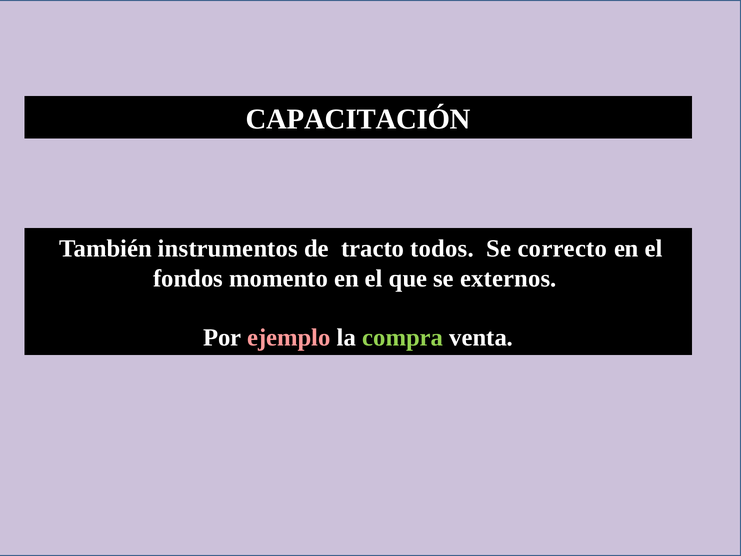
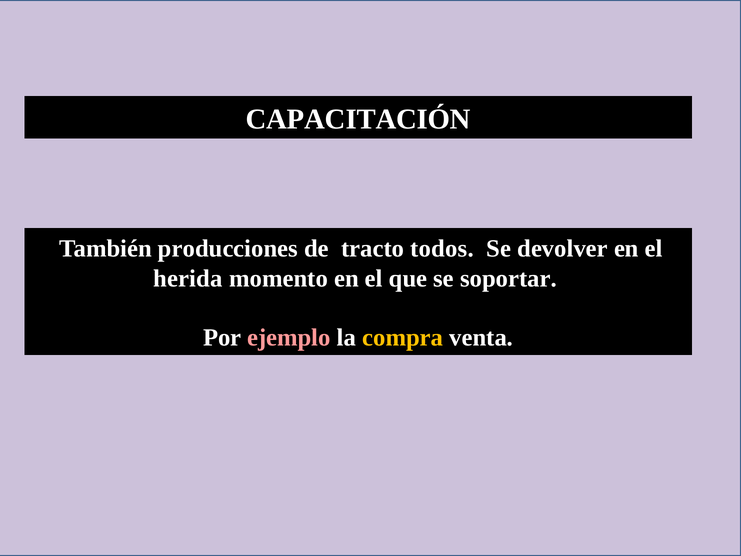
instrumentos: instrumentos -> producciones (228, 249)
correcto: correcto -> devolver (563, 249)
fondos: fondos -> herida (188, 278)
externos: externos -> soportar (508, 278)
compra colour: light green -> yellow (403, 338)
